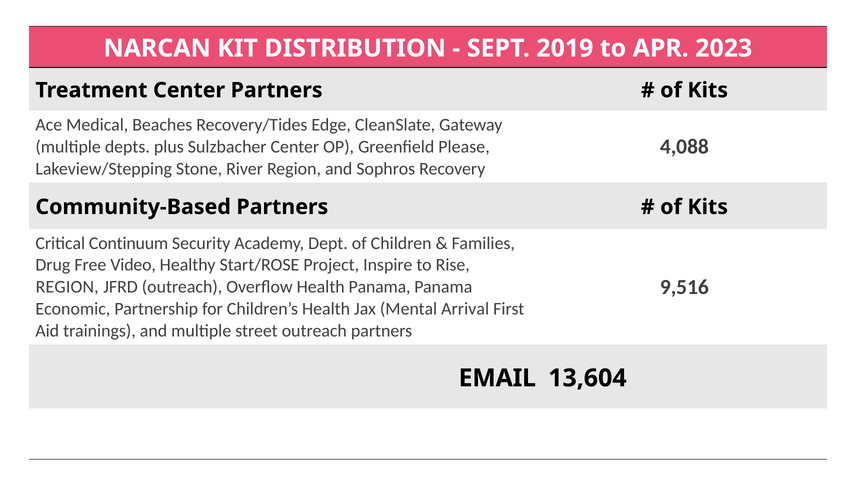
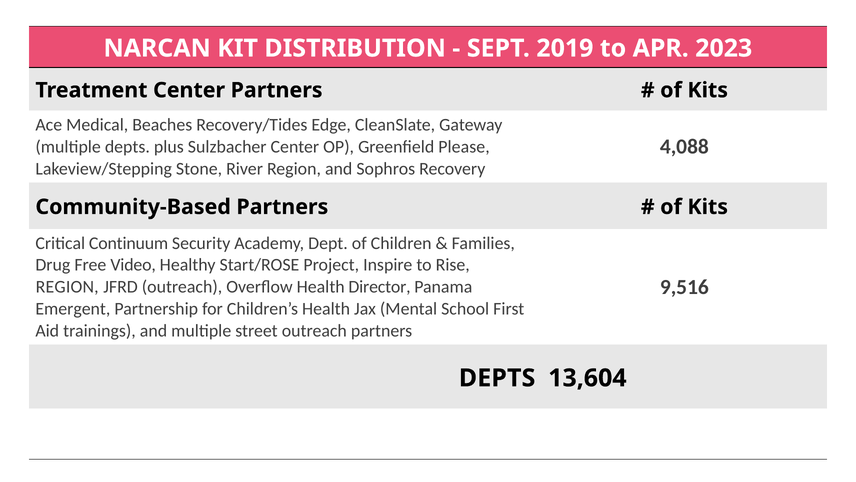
Health Panama: Panama -> Director (380, 287)
Economic: Economic -> Emergent (73, 308)
Arrival: Arrival -> School (465, 308)
EMAIL: EMAIL -> DEPTS (497, 378)
